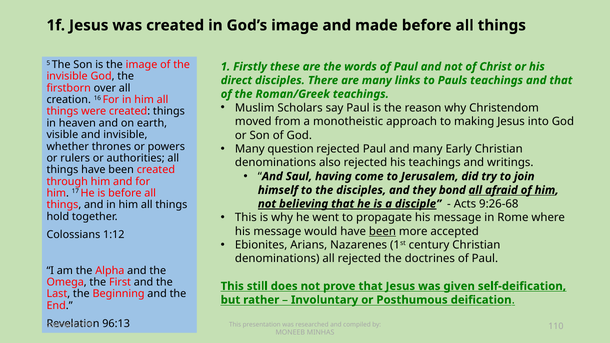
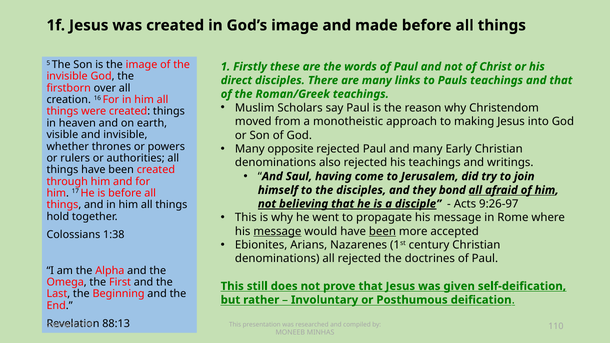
question: question -> opposite (291, 149)
9:26-68: 9:26-68 -> 9:26-97 (499, 204)
message underline: none -> present (277, 231)
1:12: 1:12 -> 1:38 (114, 235)
96:13: 96:13 -> 88:13 (116, 324)
